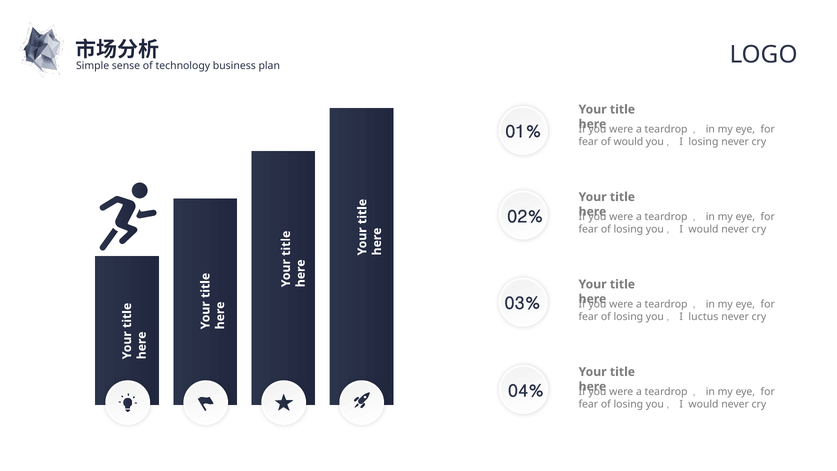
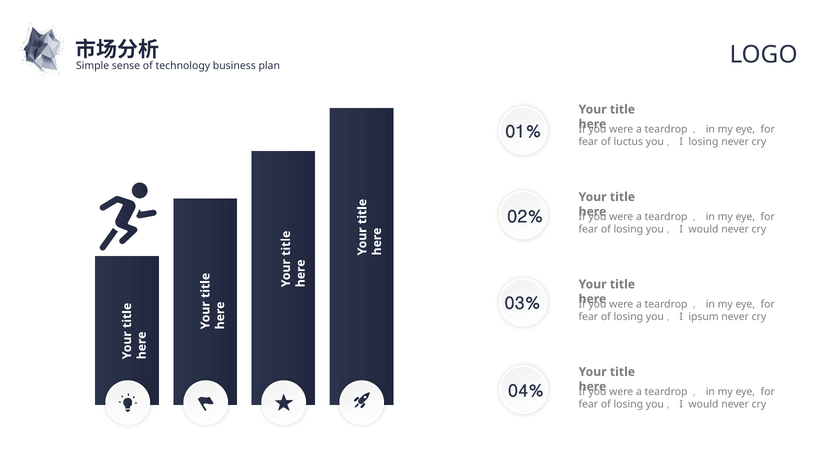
of would: would -> luctus (628, 142)
luctus: luctus -> ipsum (703, 317)
